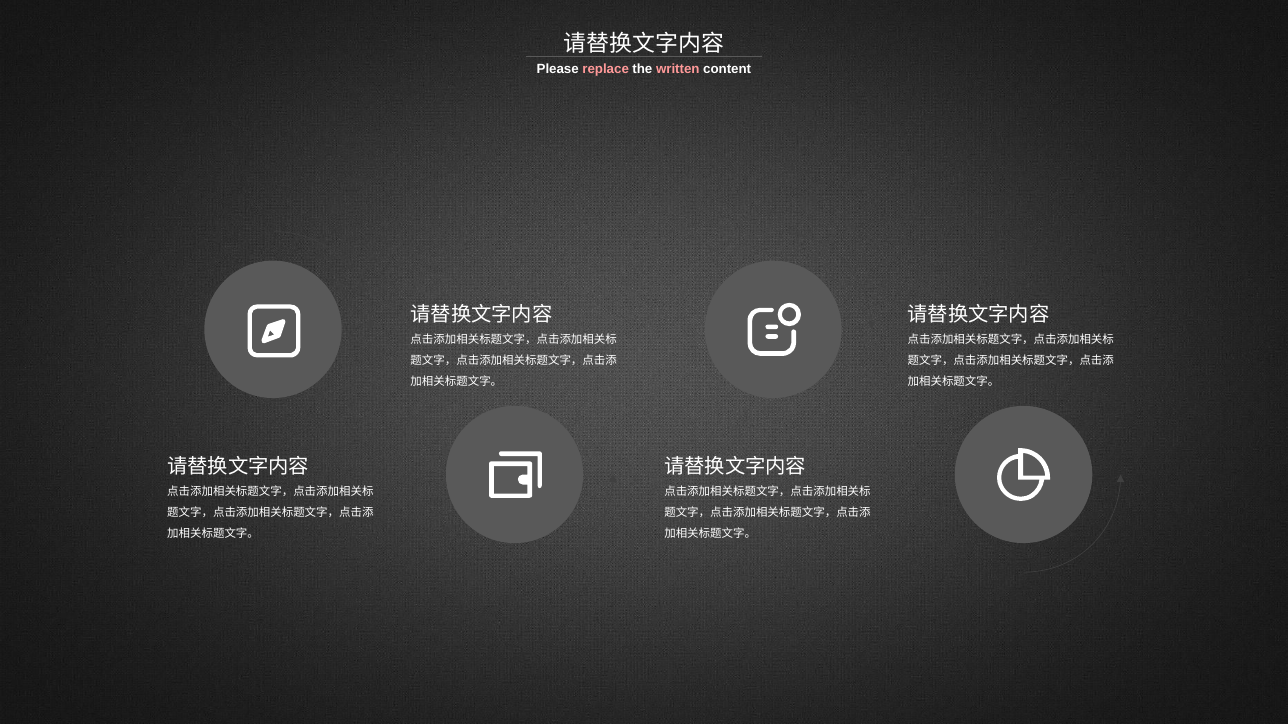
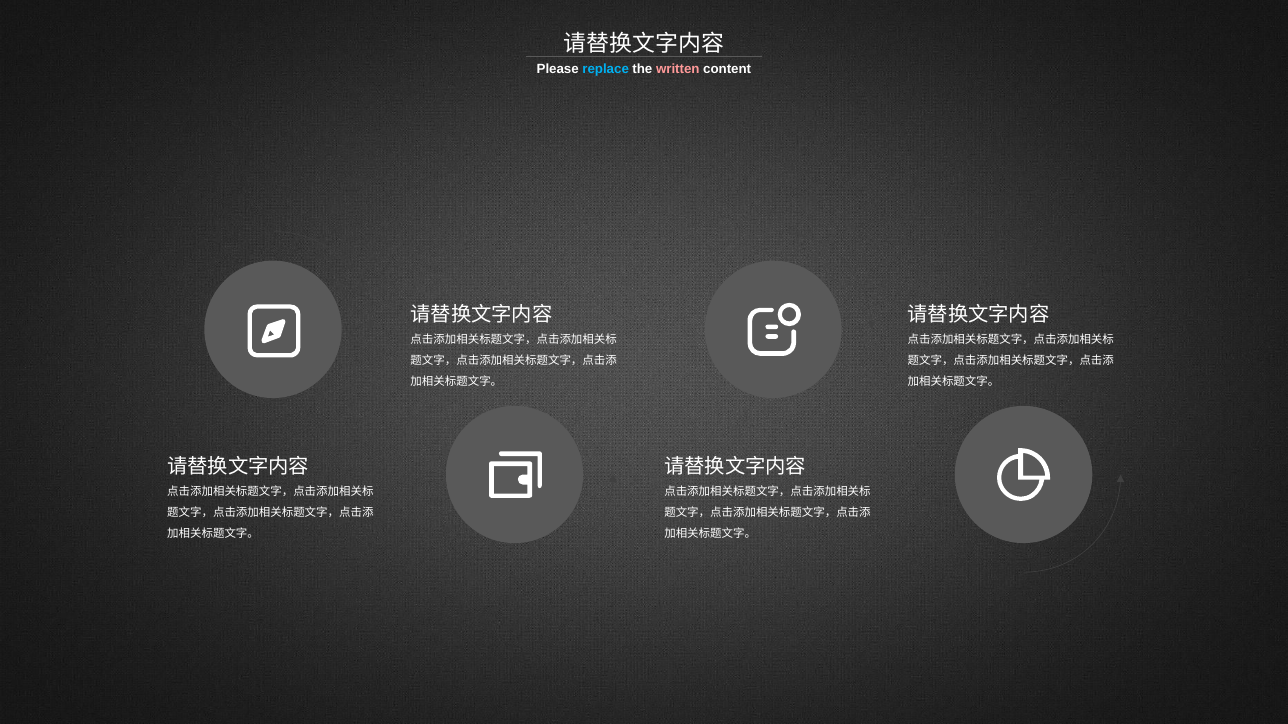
replace colour: pink -> light blue (606, 69)
